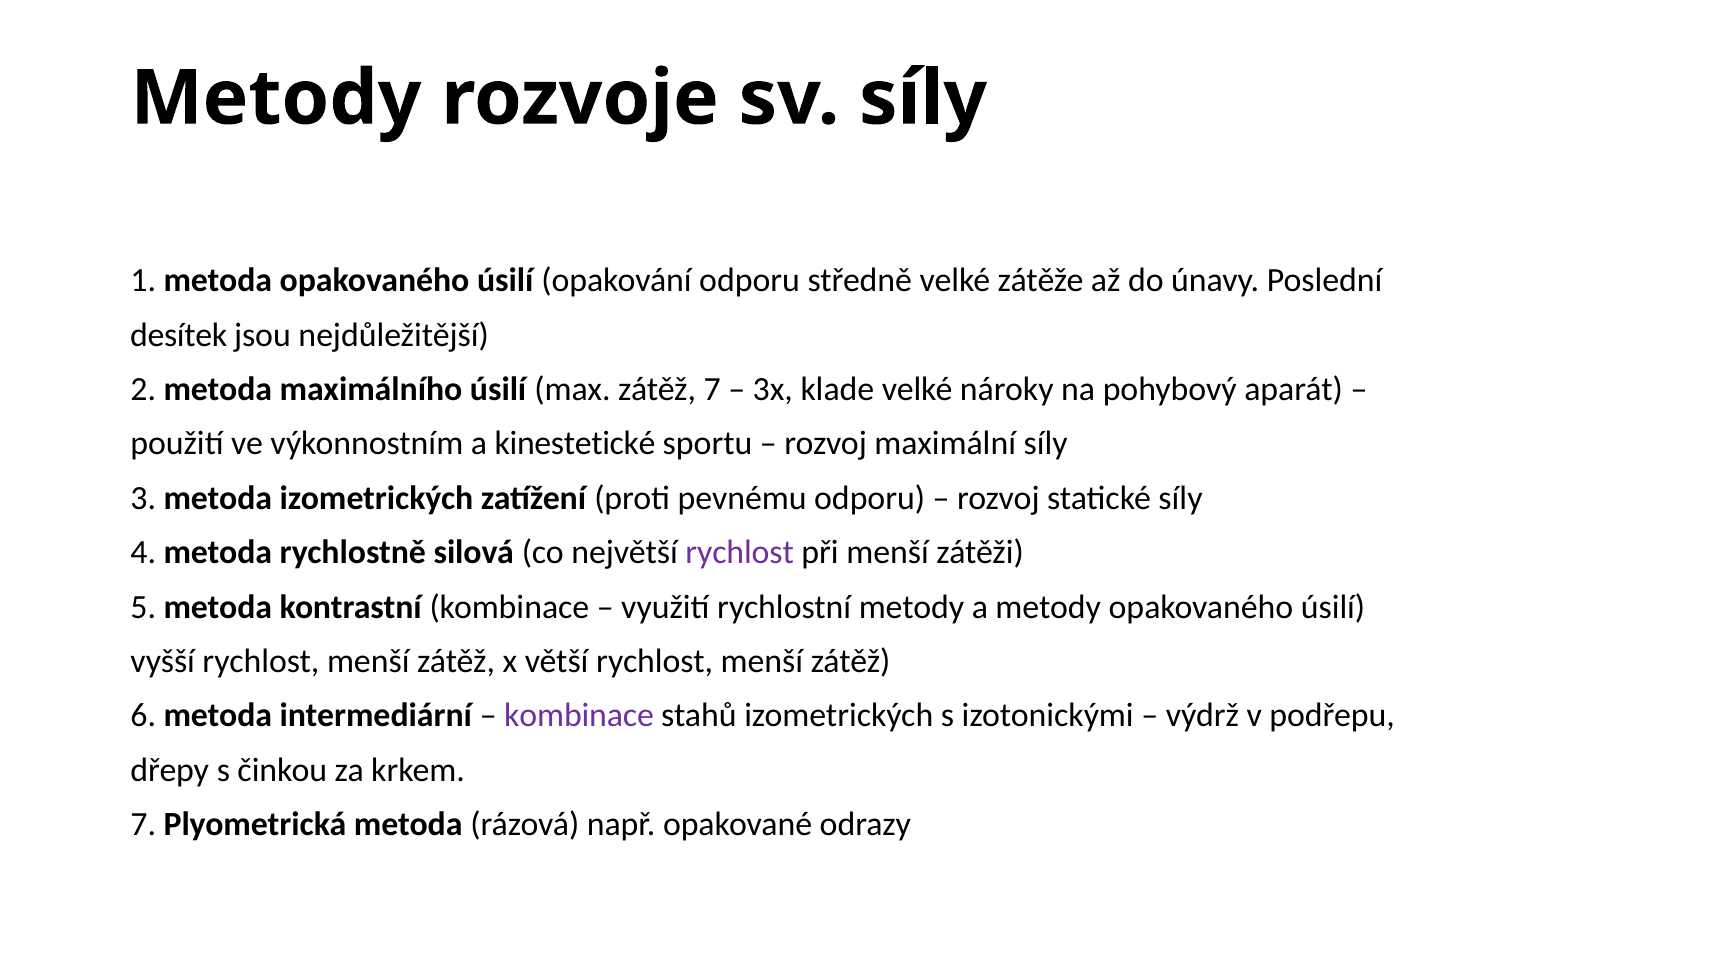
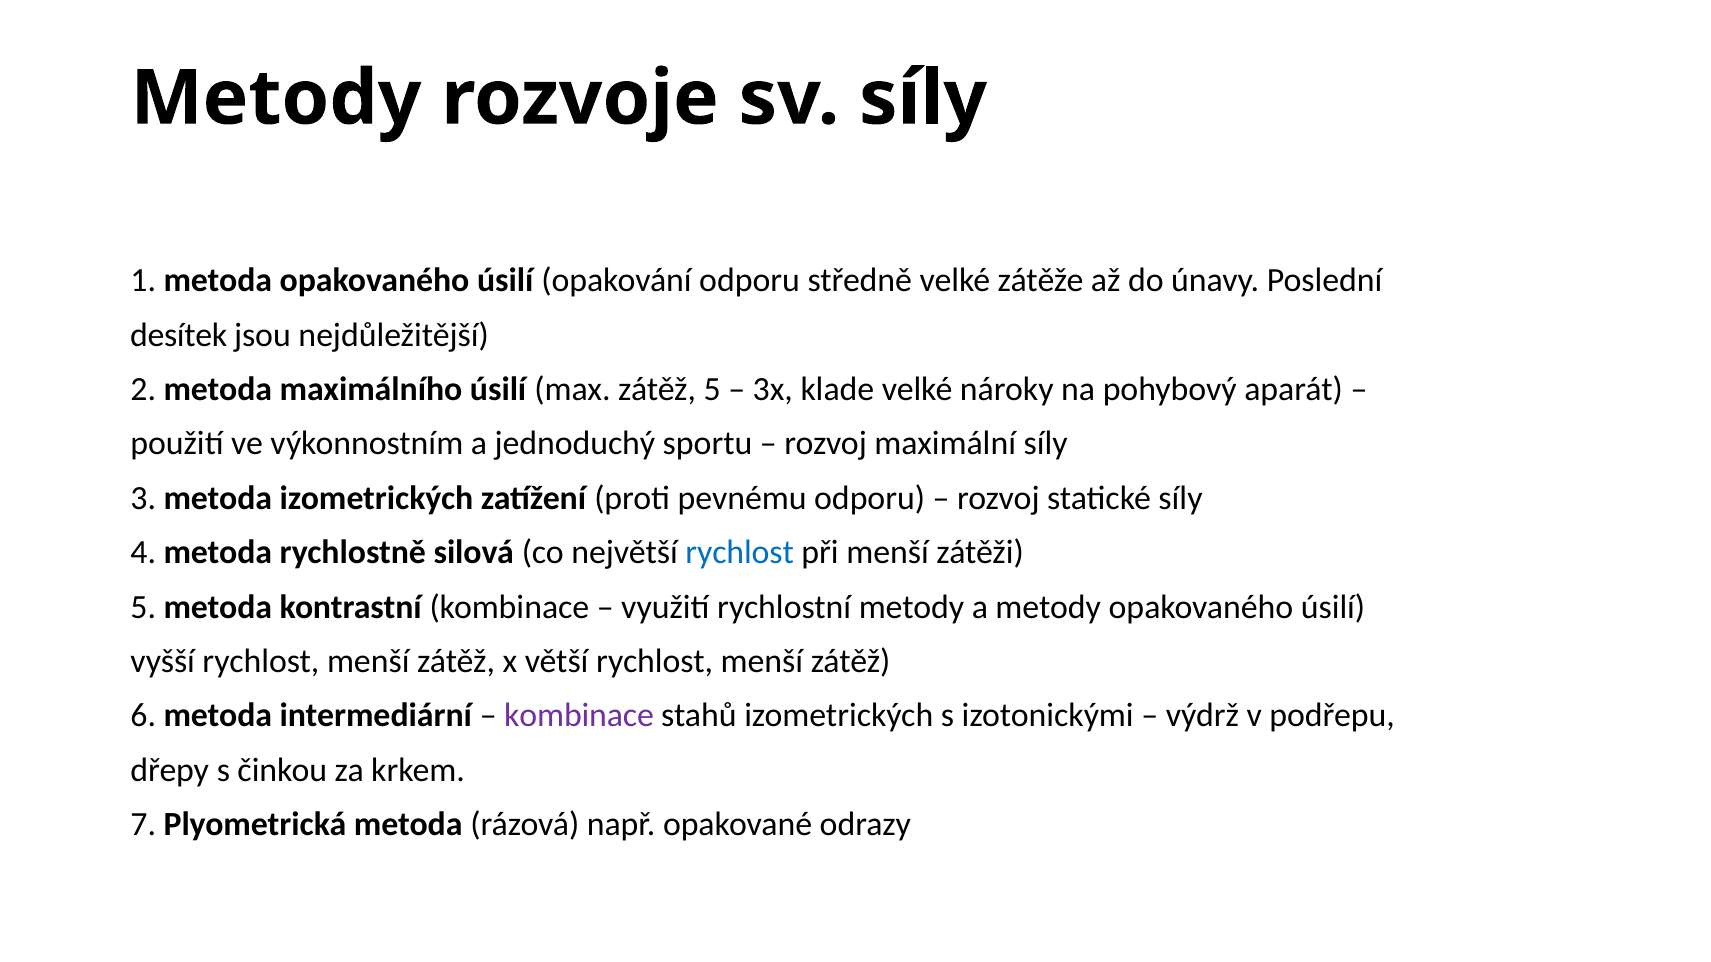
zátěž 7: 7 -> 5 (712, 390)
kinestetické: kinestetické -> jednoduchý (575, 444)
rychlost colour: purple -> blue (740, 553)
